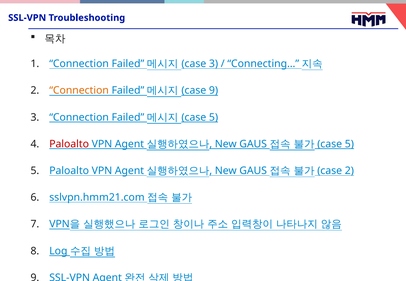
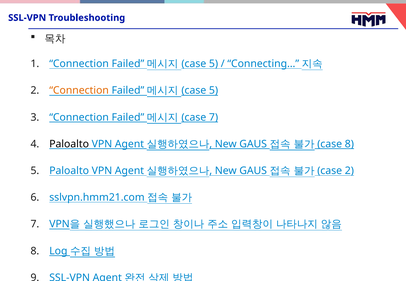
3: 3 -> 5 (214, 64)
9: 9 -> 5 (214, 91)
5: 5 -> 7 (214, 117)
Paloalto colour: red -> black (69, 144)
5: 5 -> 8 (349, 144)
